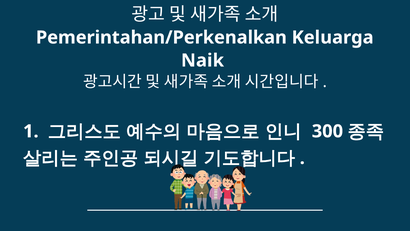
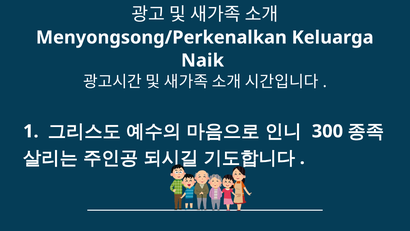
Pemerintahan/Perkenalkan: Pemerintahan/Perkenalkan -> Menyongsong/Perkenalkan (161, 37)
